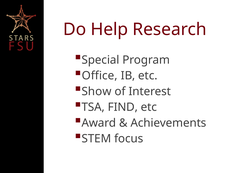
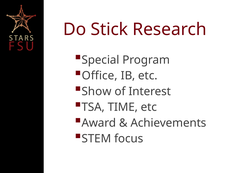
Help: Help -> Stick (109, 29)
FIND: FIND -> TIME (123, 107)
